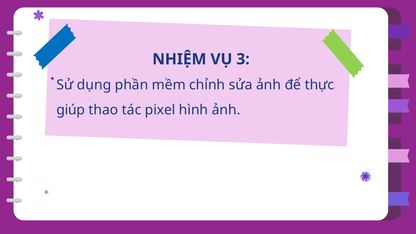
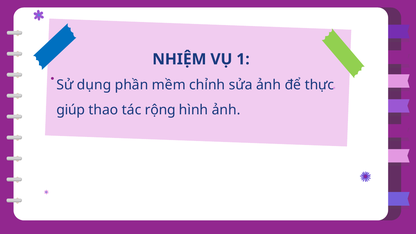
3: 3 -> 1 (243, 59)
pixel: pixel -> rộng (160, 110)
